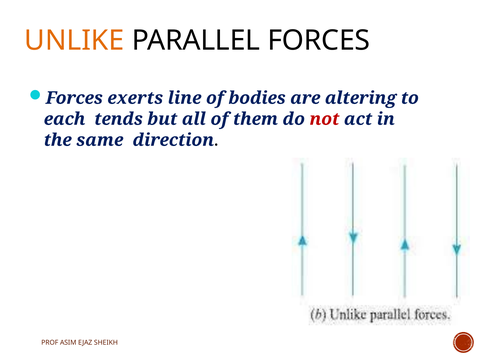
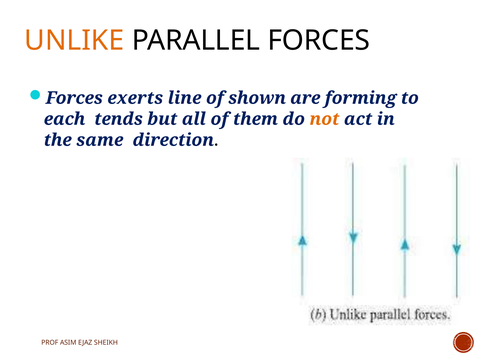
bodies: bodies -> shown (257, 98)
altering: altering -> forming (361, 98)
not colour: red -> orange (324, 119)
